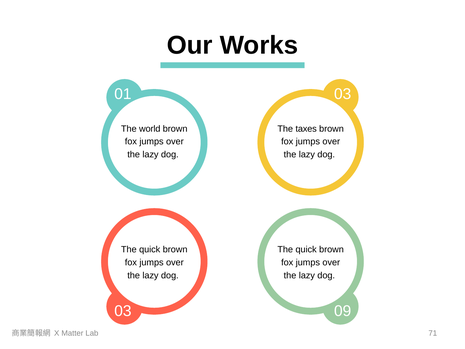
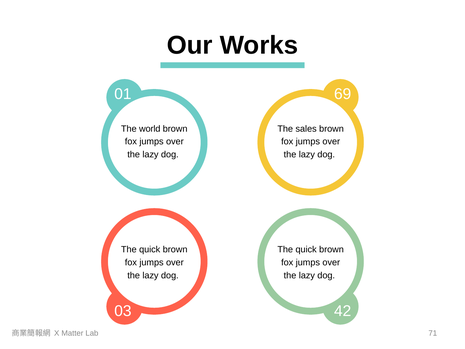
01 03: 03 -> 69 (343, 94)
taxes: taxes -> sales (306, 129)
09: 09 -> 42 (343, 311)
